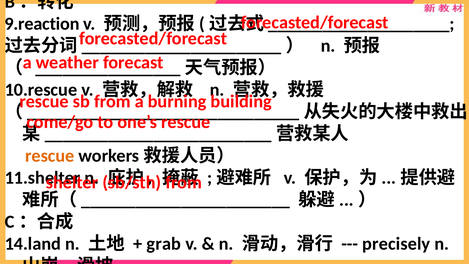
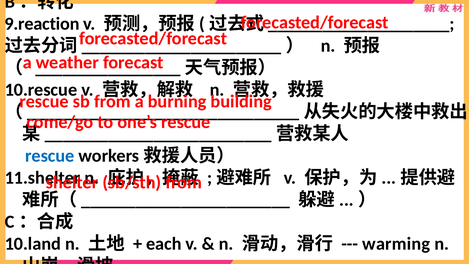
rescue colour: orange -> blue (50, 156)
14.land: 14.land -> 10.land (33, 244)
grab: grab -> each (164, 244)
precisely: precisely -> warming (396, 244)
